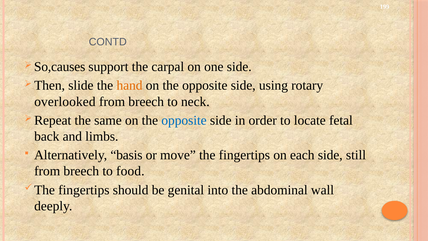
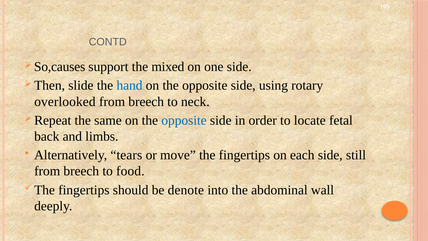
carpal: carpal -> mixed (168, 67)
hand colour: orange -> blue (129, 85)
basis: basis -> tears (126, 155)
genital: genital -> denote (186, 190)
